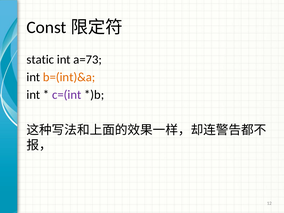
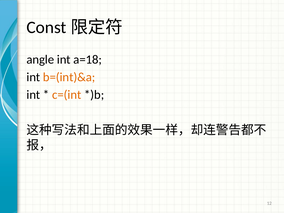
static: static -> angle (40, 59)
a=73: a=73 -> a=18 (88, 59)
c=(int colour: purple -> orange (67, 95)
